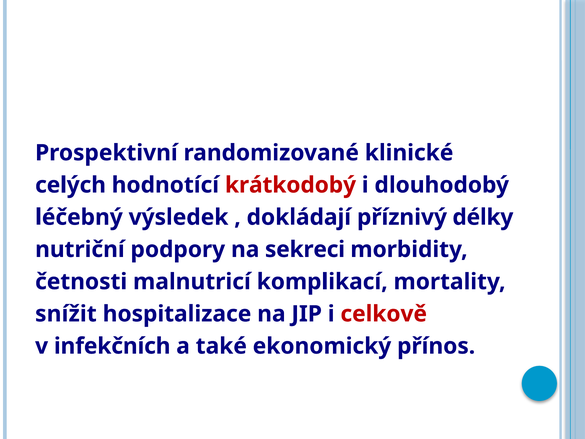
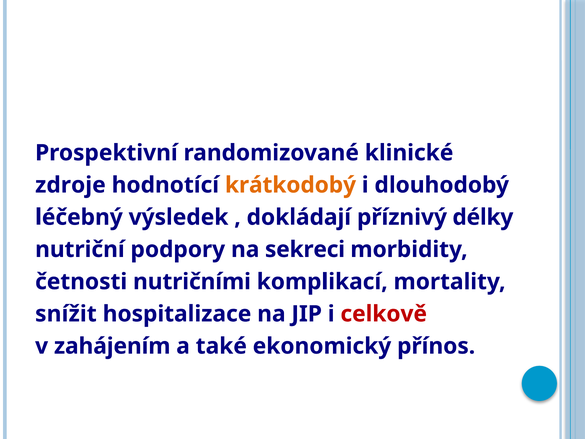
celých: celých -> zdroje (70, 185)
krátkodobý colour: red -> orange (290, 185)
malnutricí: malnutricí -> nutričními (192, 282)
infekčních: infekčních -> zahájením (112, 346)
